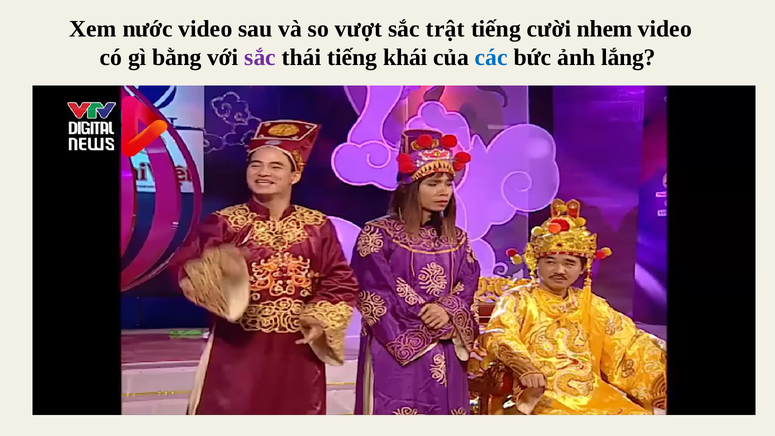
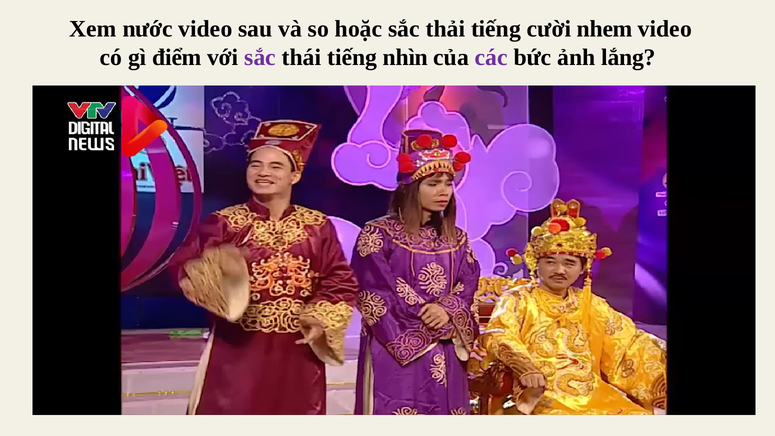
vượt: vượt -> hoặc (359, 29)
trật: trật -> thải (445, 29)
bằng: bằng -> điểm (177, 57)
khái: khái -> nhìn (405, 57)
các colour: blue -> purple (491, 57)
